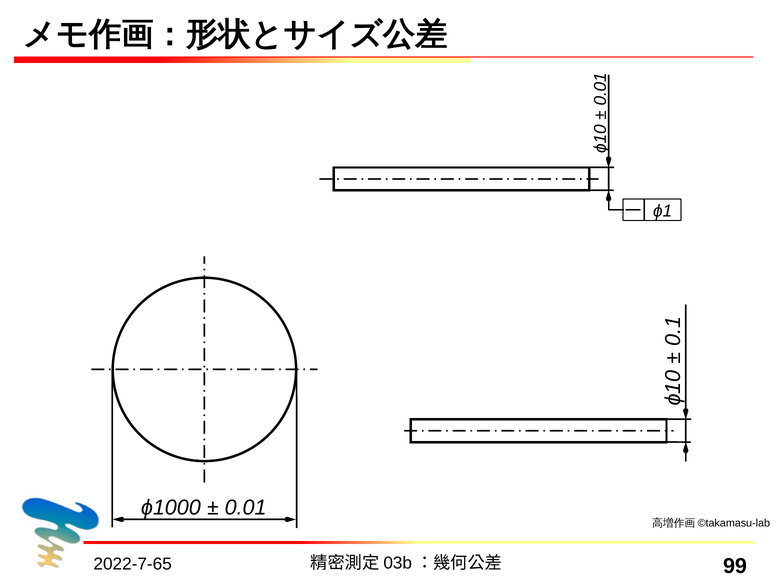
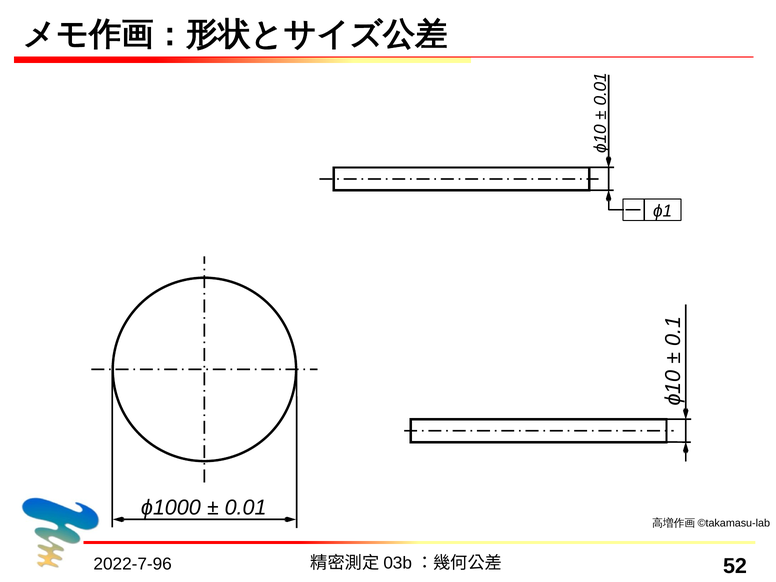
2022-7-65: 2022-7-65 -> 2022-7-96 (133, 564)
99: 99 -> 52 (735, 566)
